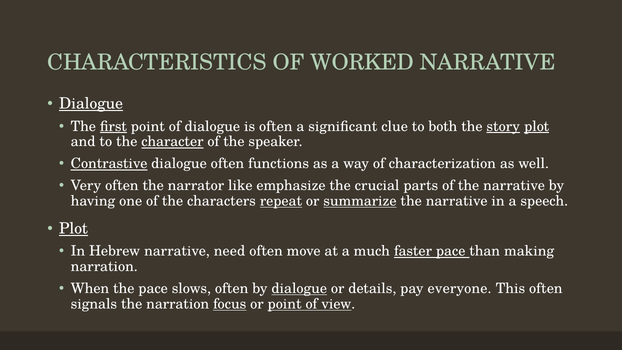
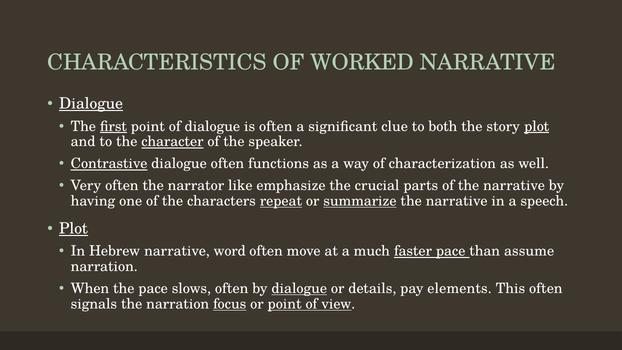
story underline: present -> none (503, 126)
need: need -> word (230, 251)
making: making -> assume (529, 251)
everyone: everyone -> elements (460, 288)
